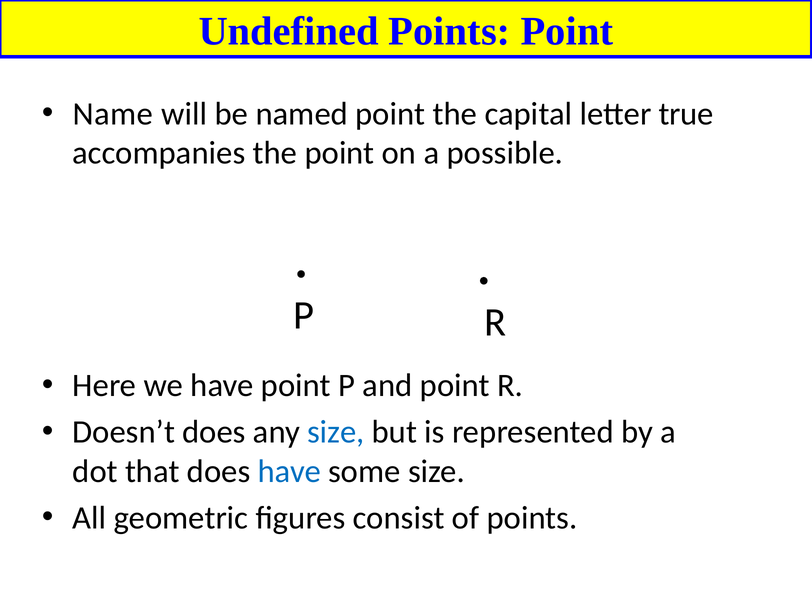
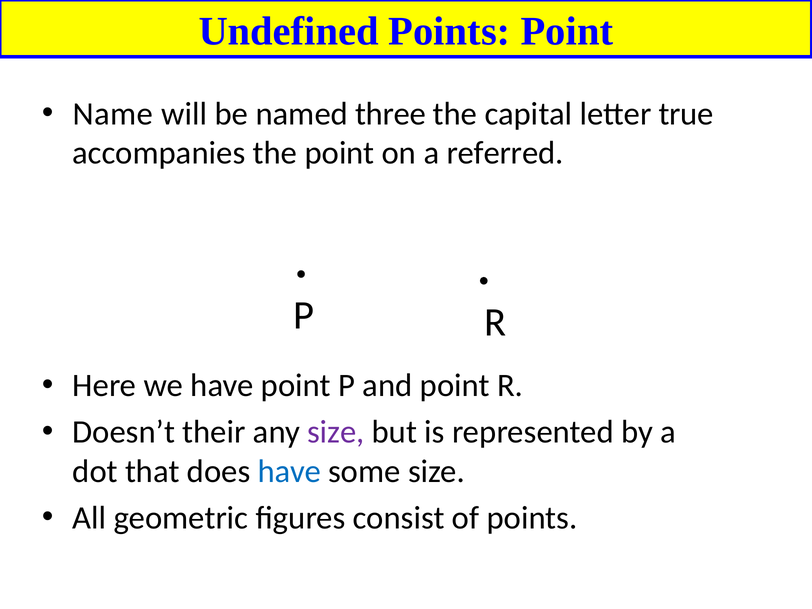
named point: point -> three (391, 114)
possible: possible -> referred (505, 153)
Doesn’t does: does -> their (214, 432)
size colour: blue -> purple (336, 432)
